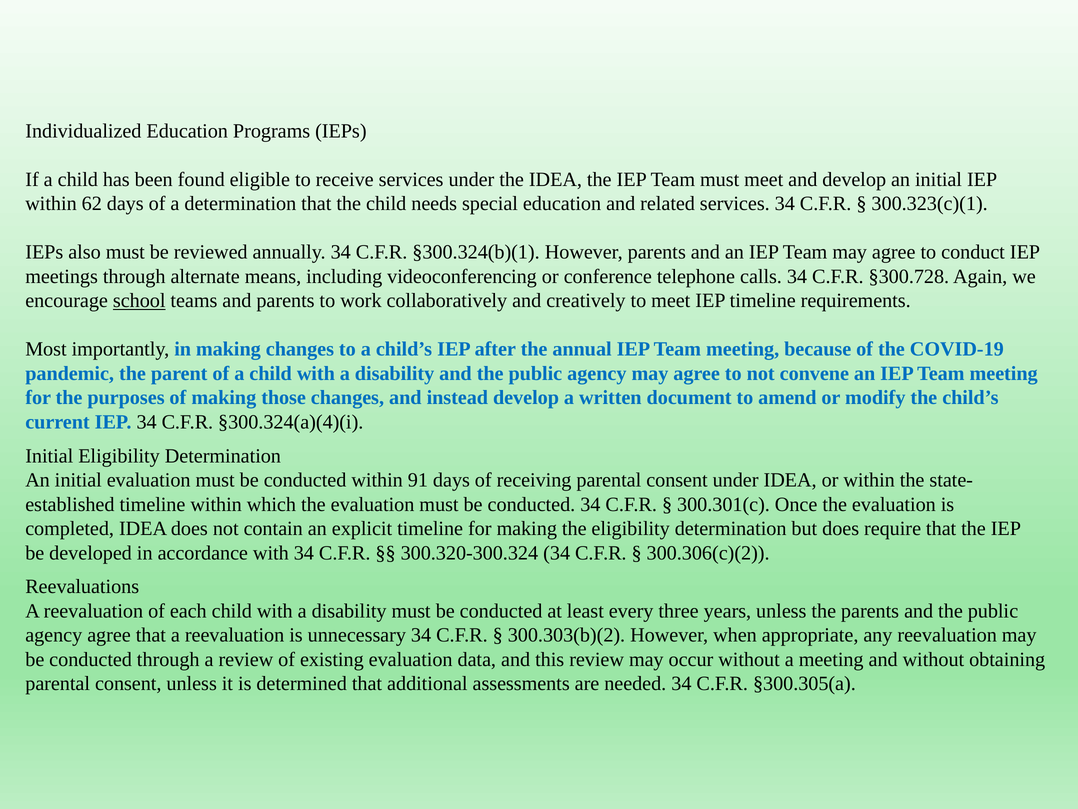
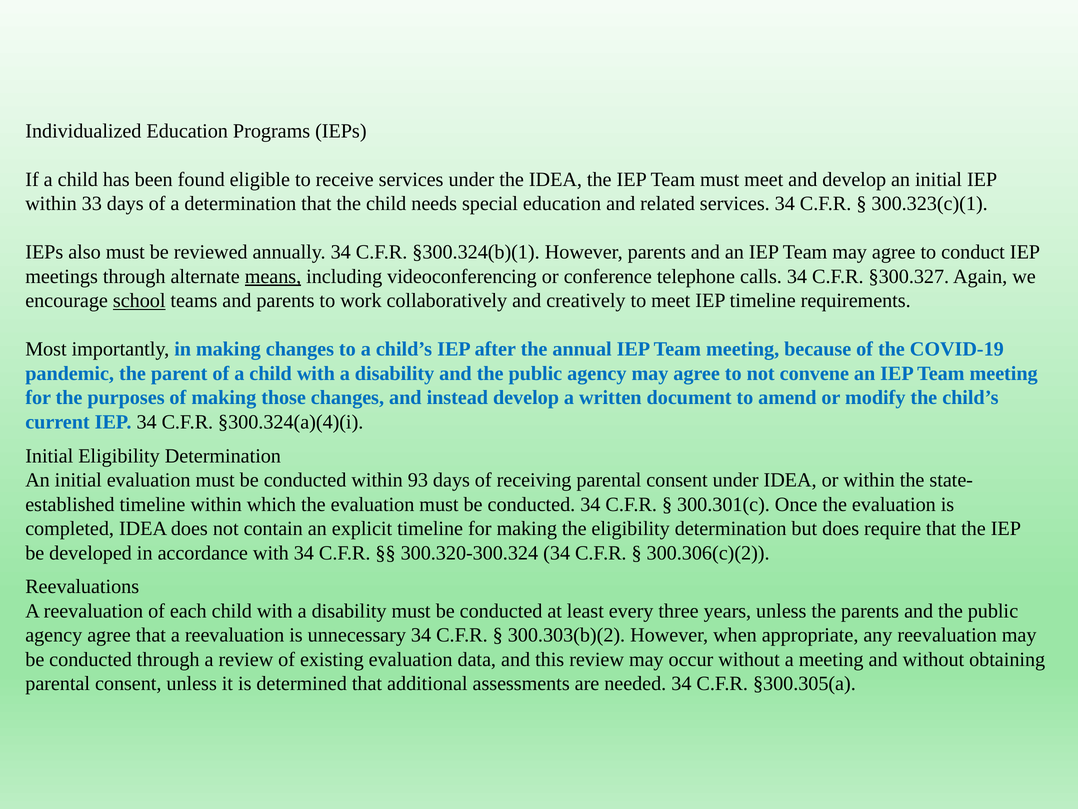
62: 62 -> 33 (92, 204)
means underline: none -> present (273, 276)
§300.728: §300.728 -> §300.327 (909, 276)
91: 91 -> 93 (418, 480)
